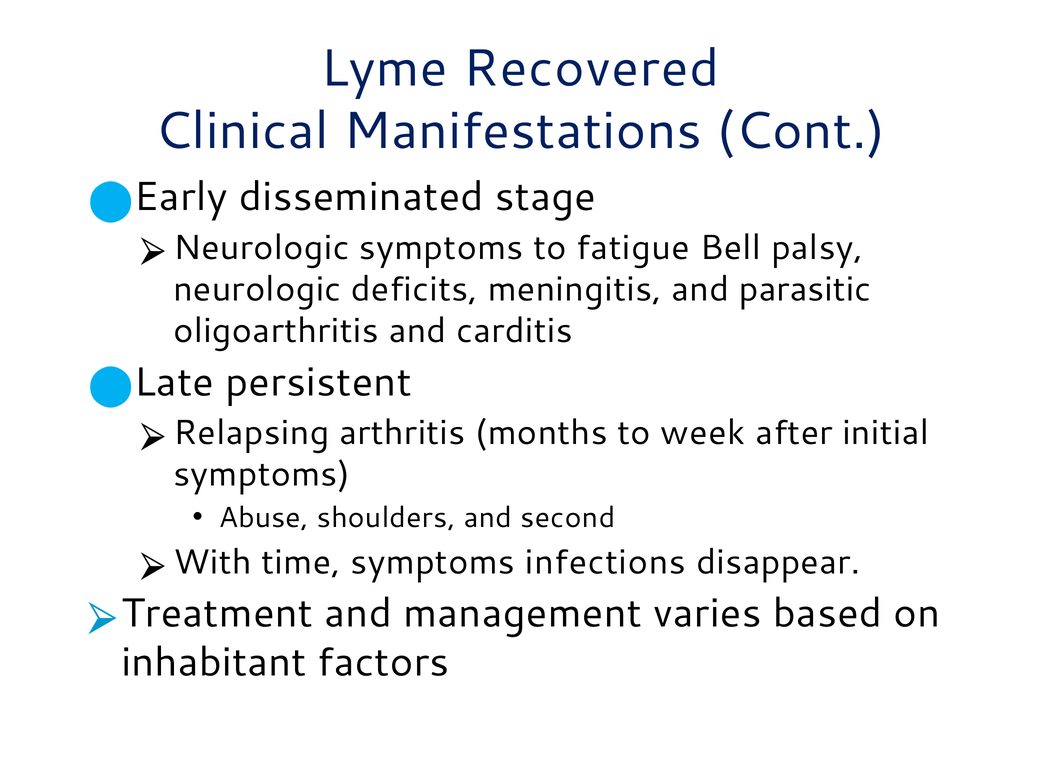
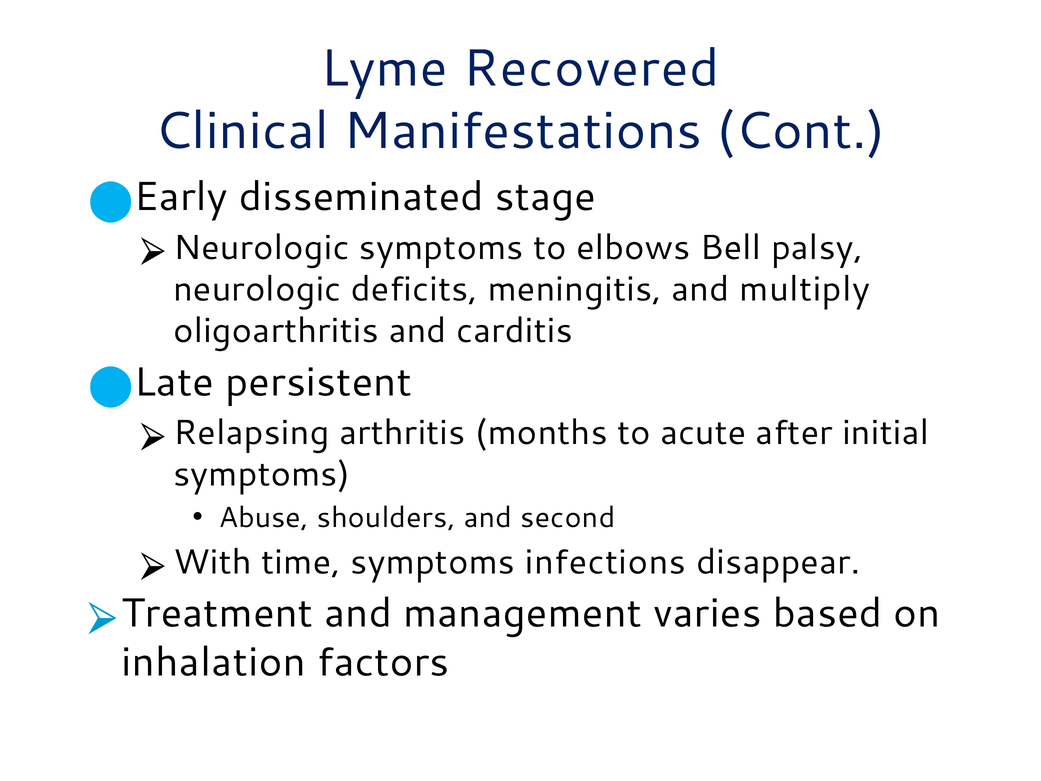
fatigue: fatigue -> elbows (633, 247)
parasitic: parasitic -> multiply (805, 289)
week: week -> acute (703, 433)
inhabitant: inhabitant -> inhalation (214, 662)
